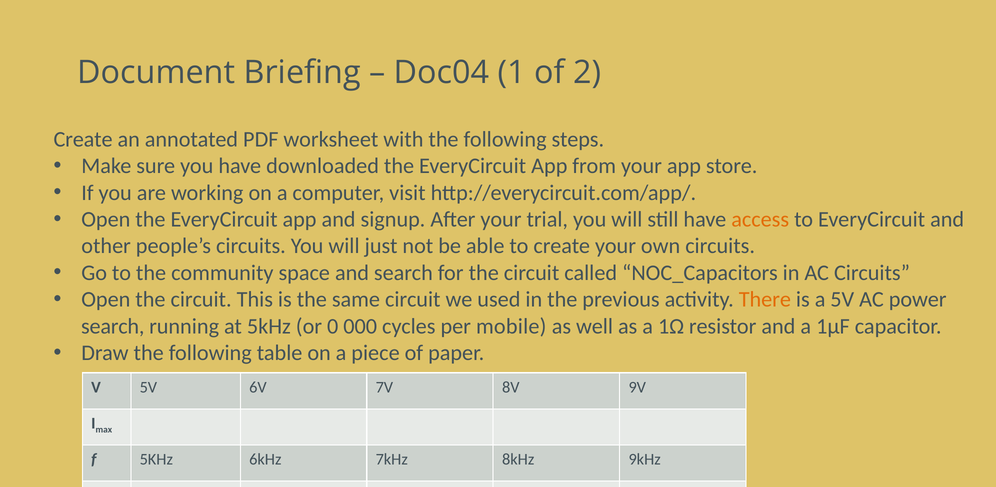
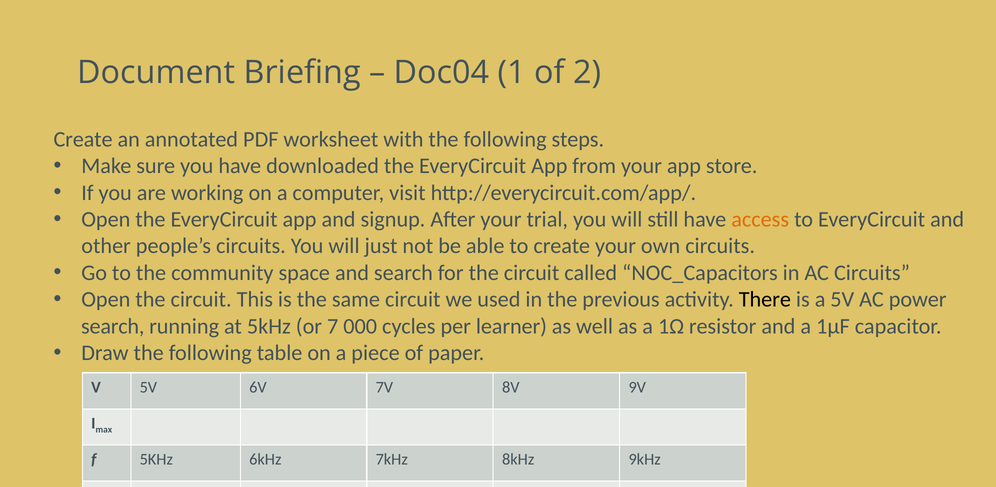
There colour: orange -> black (765, 299)
0: 0 -> 7 (333, 326)
mobile: mobile -> learner (511, 326)
